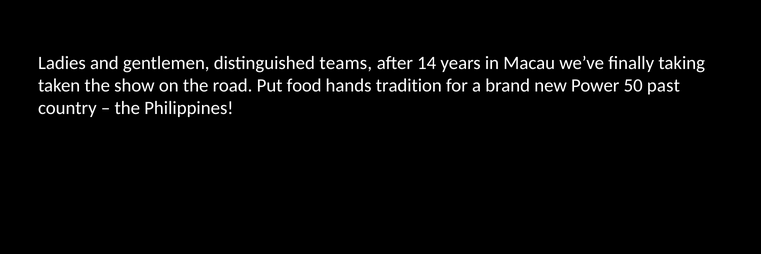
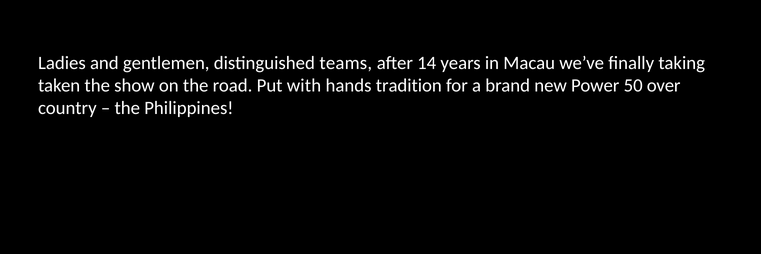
food: food -> with (304, 85)
past: past -> over (664, 85)
